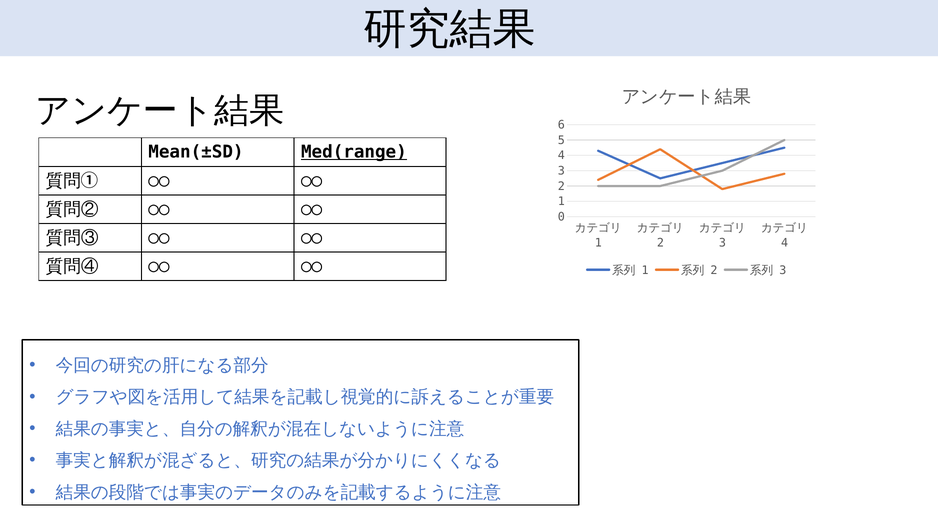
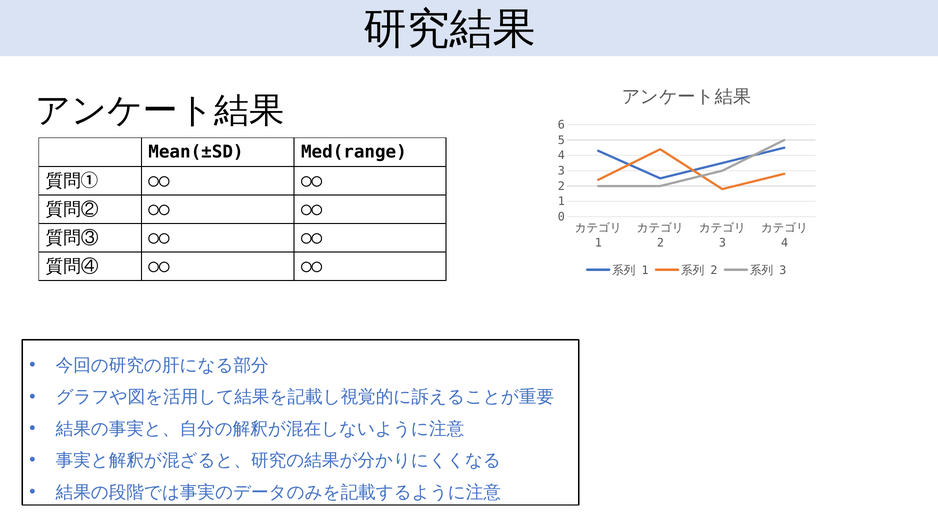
Med(range underline: present -> none (354, 152)
